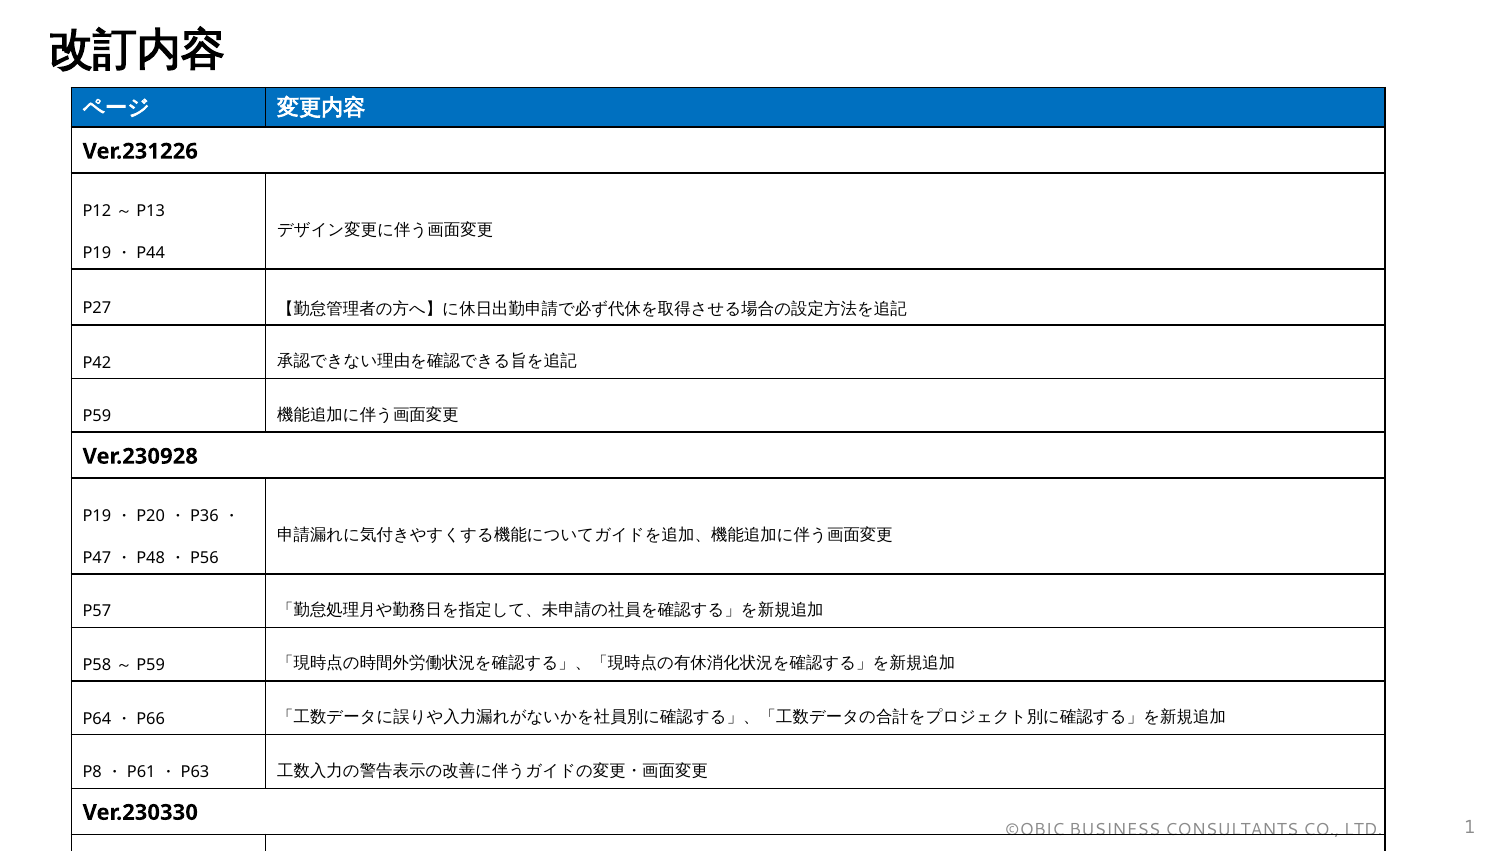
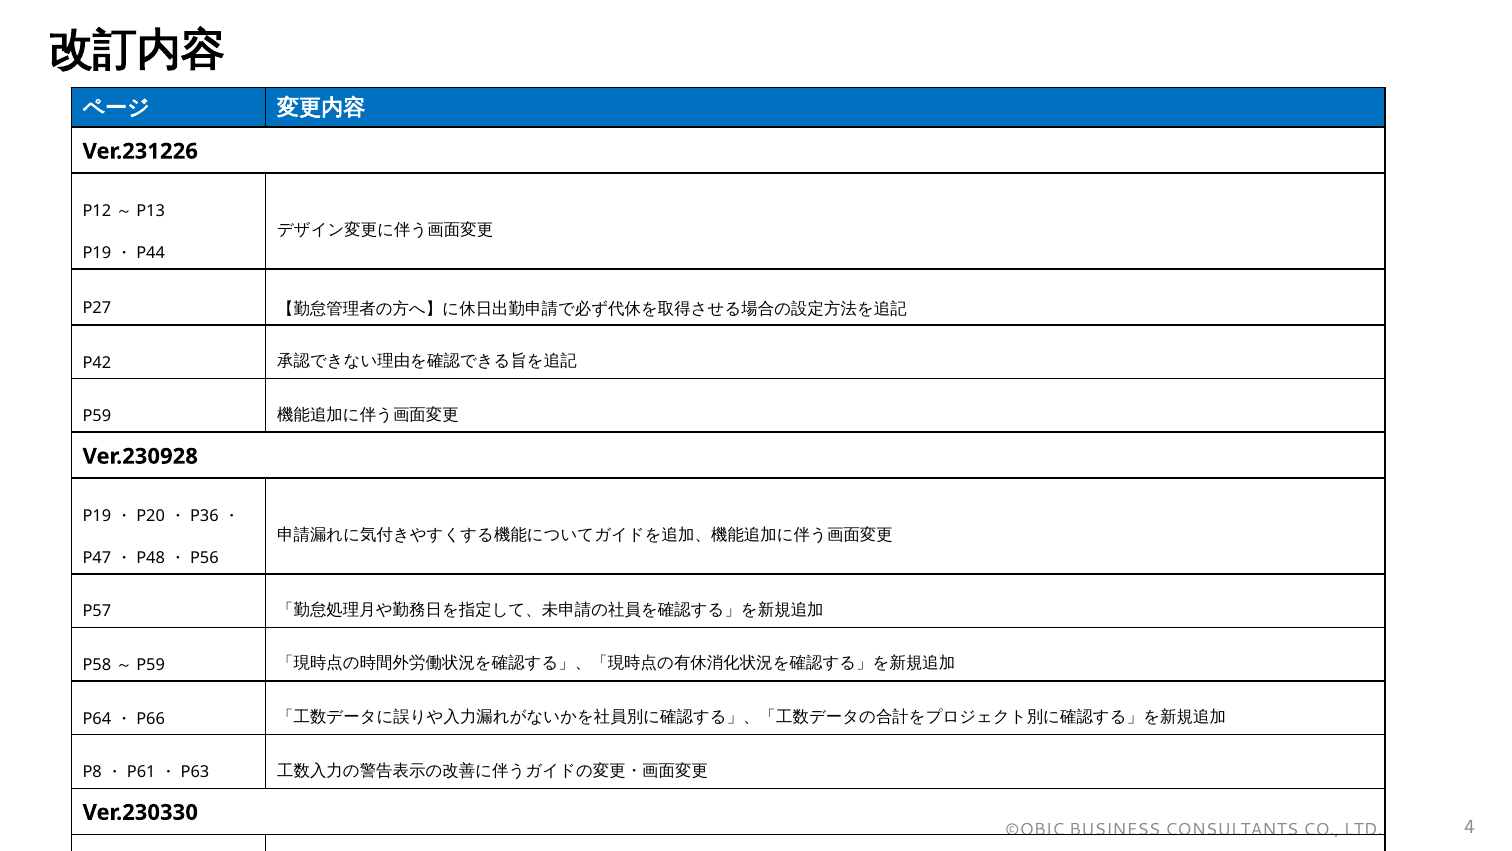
1: 1 -> 4 (1470, 827)
